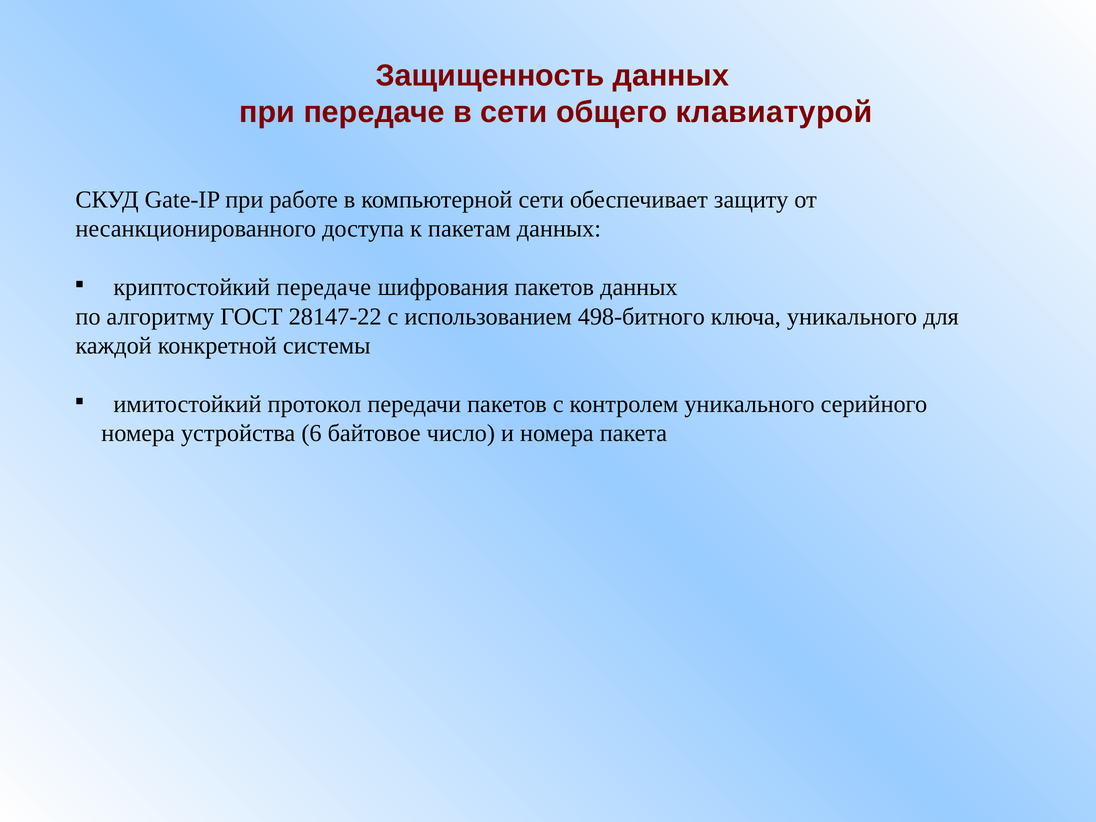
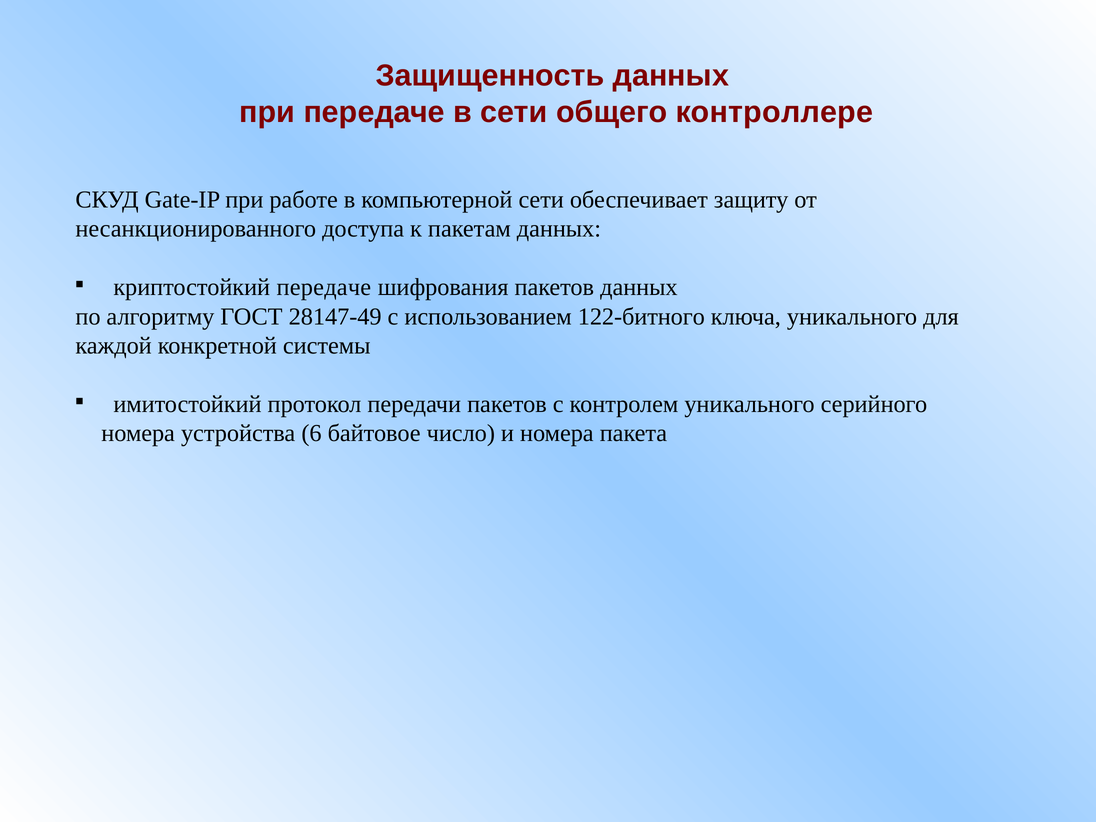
клавиатурой: клавиатурой -> контроллере (774, 112)
28147-22: 28147-22 -> 28147-49 (335, 316)
498-битного: 498-битного -> 122-битного (641, 316)
